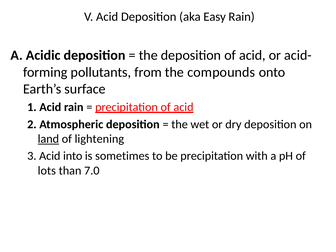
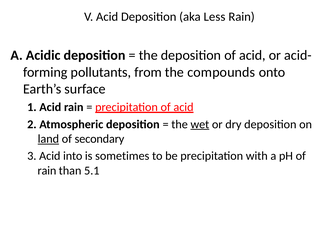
Easy: Easy -> Less (214, 17)
wet underline: none -> present (200, 124)
lightening: lightening -> secondary (99, 139)
lots: lots -> rain (47, 171)
7.0: 7.0 -> 5.1 (92, 171)
